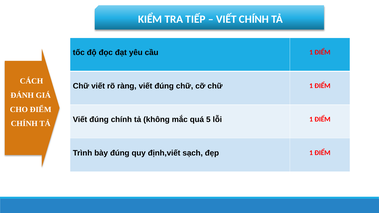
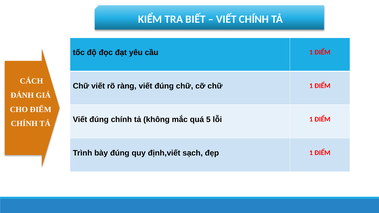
TIẾP: TIẾP -> BIẾT (196, 19)
